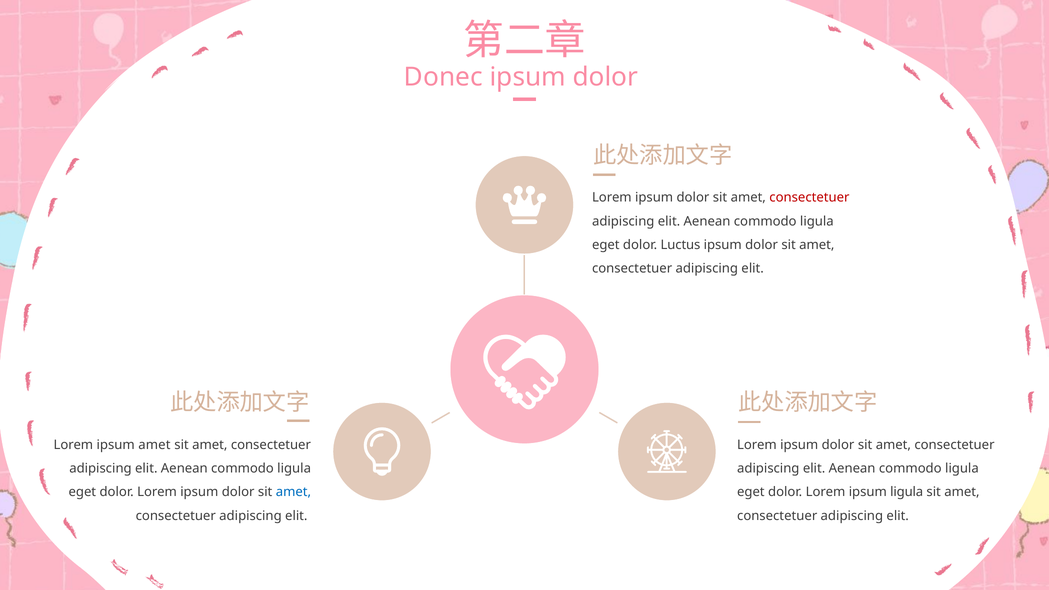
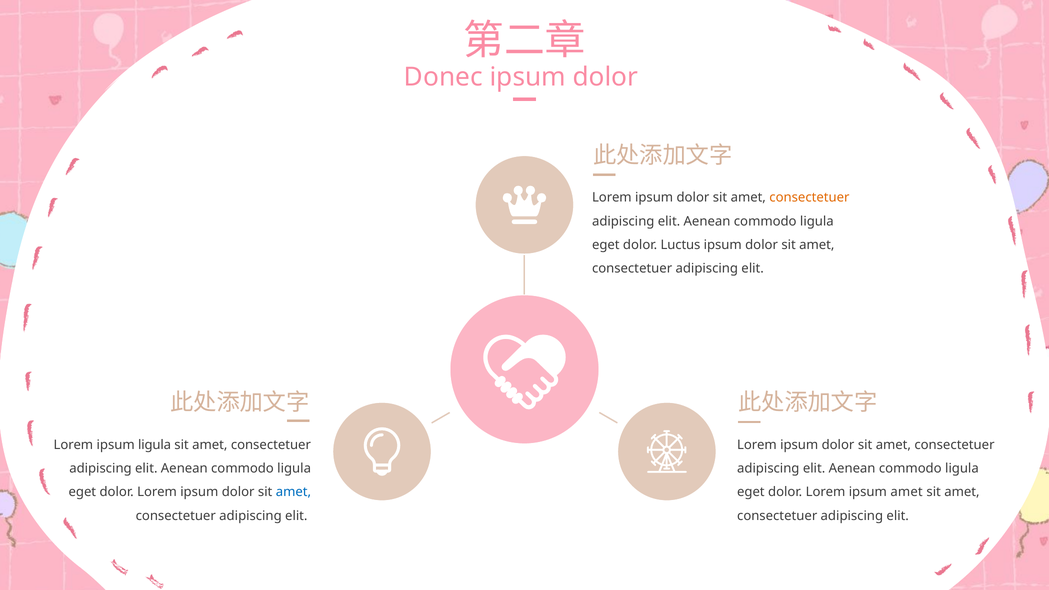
consectetuer colour: red -> orange (809, 198)
ipsum amet: amet -> ligula (155, 445)
ipsum ligula: ligula -> amet (907, 492)
